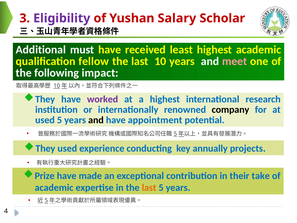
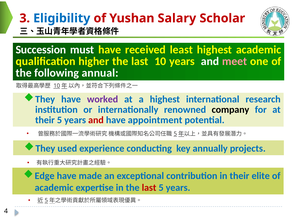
Eligibility colour: purple -> blue (62, 18)
Additional: Additional -> Succession (41, 50)
fellow: fellow -> higher (94, 61)
impact: impact -> annual (100, 73)
used: used -> their (45, 120)
and colour: black -> red (96, 120)
Prize: Prize -> Edge (45, 176)
take: take -> elite (261, 176)
last colour: orange -> red (149, 187)
